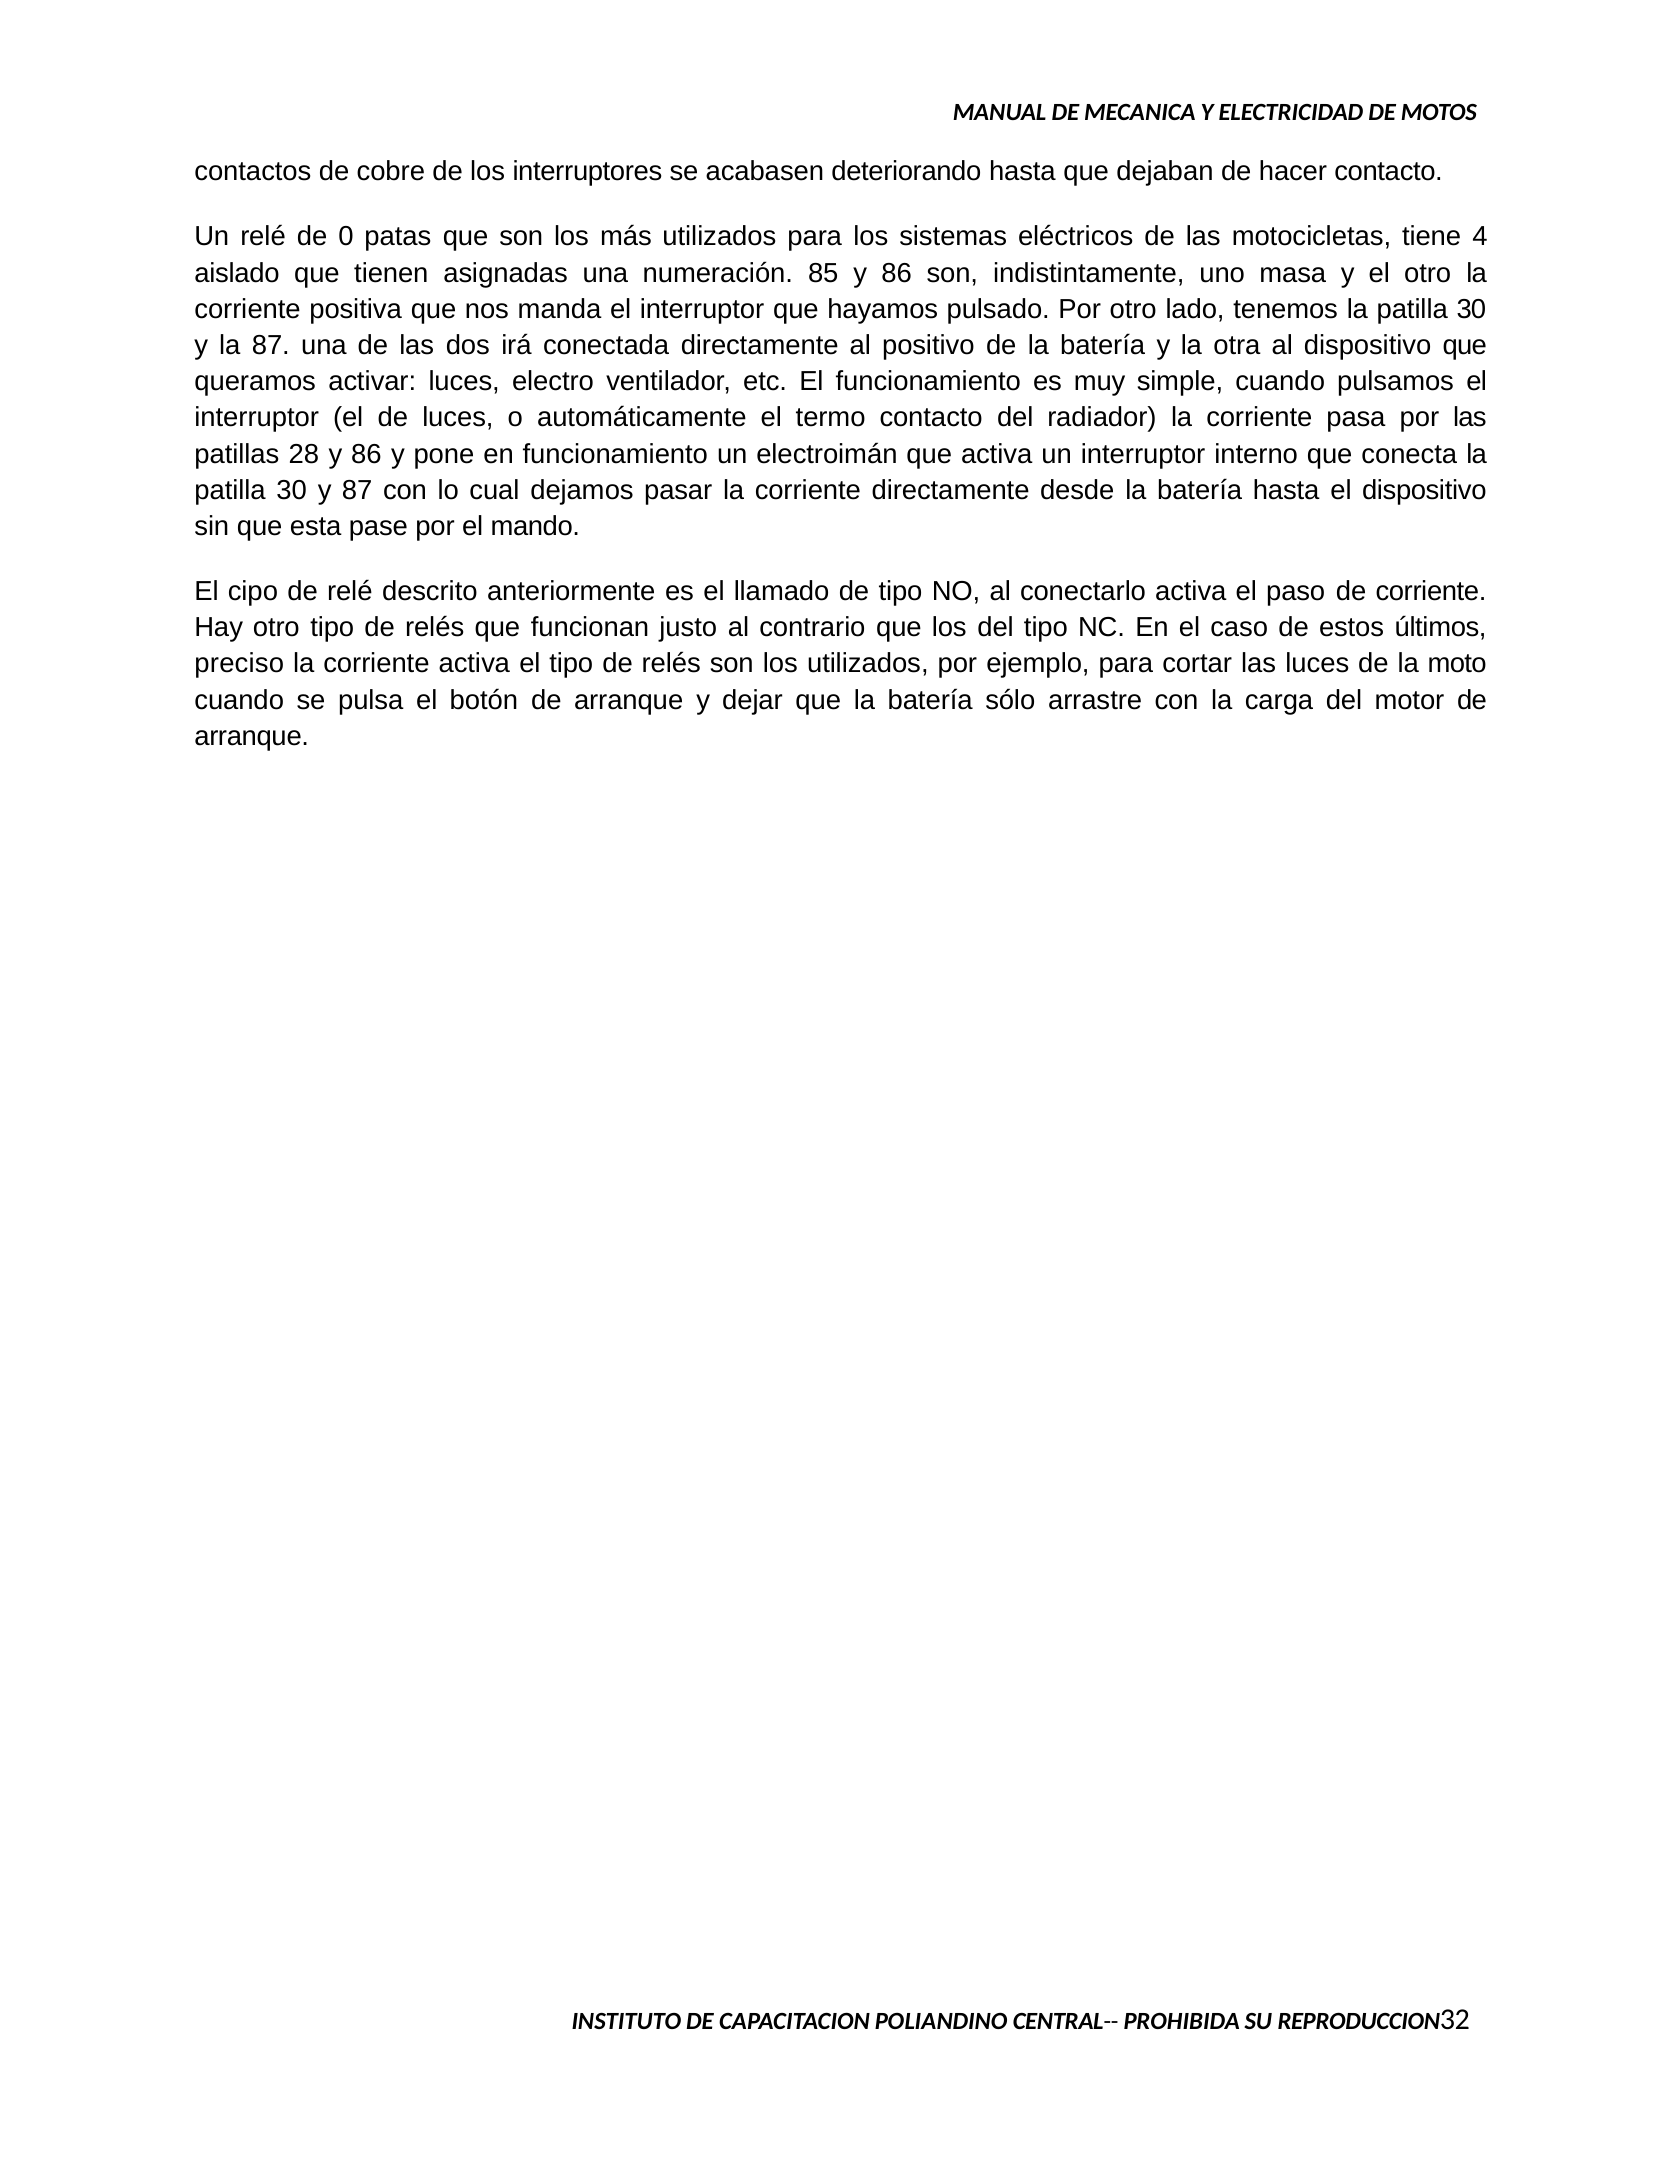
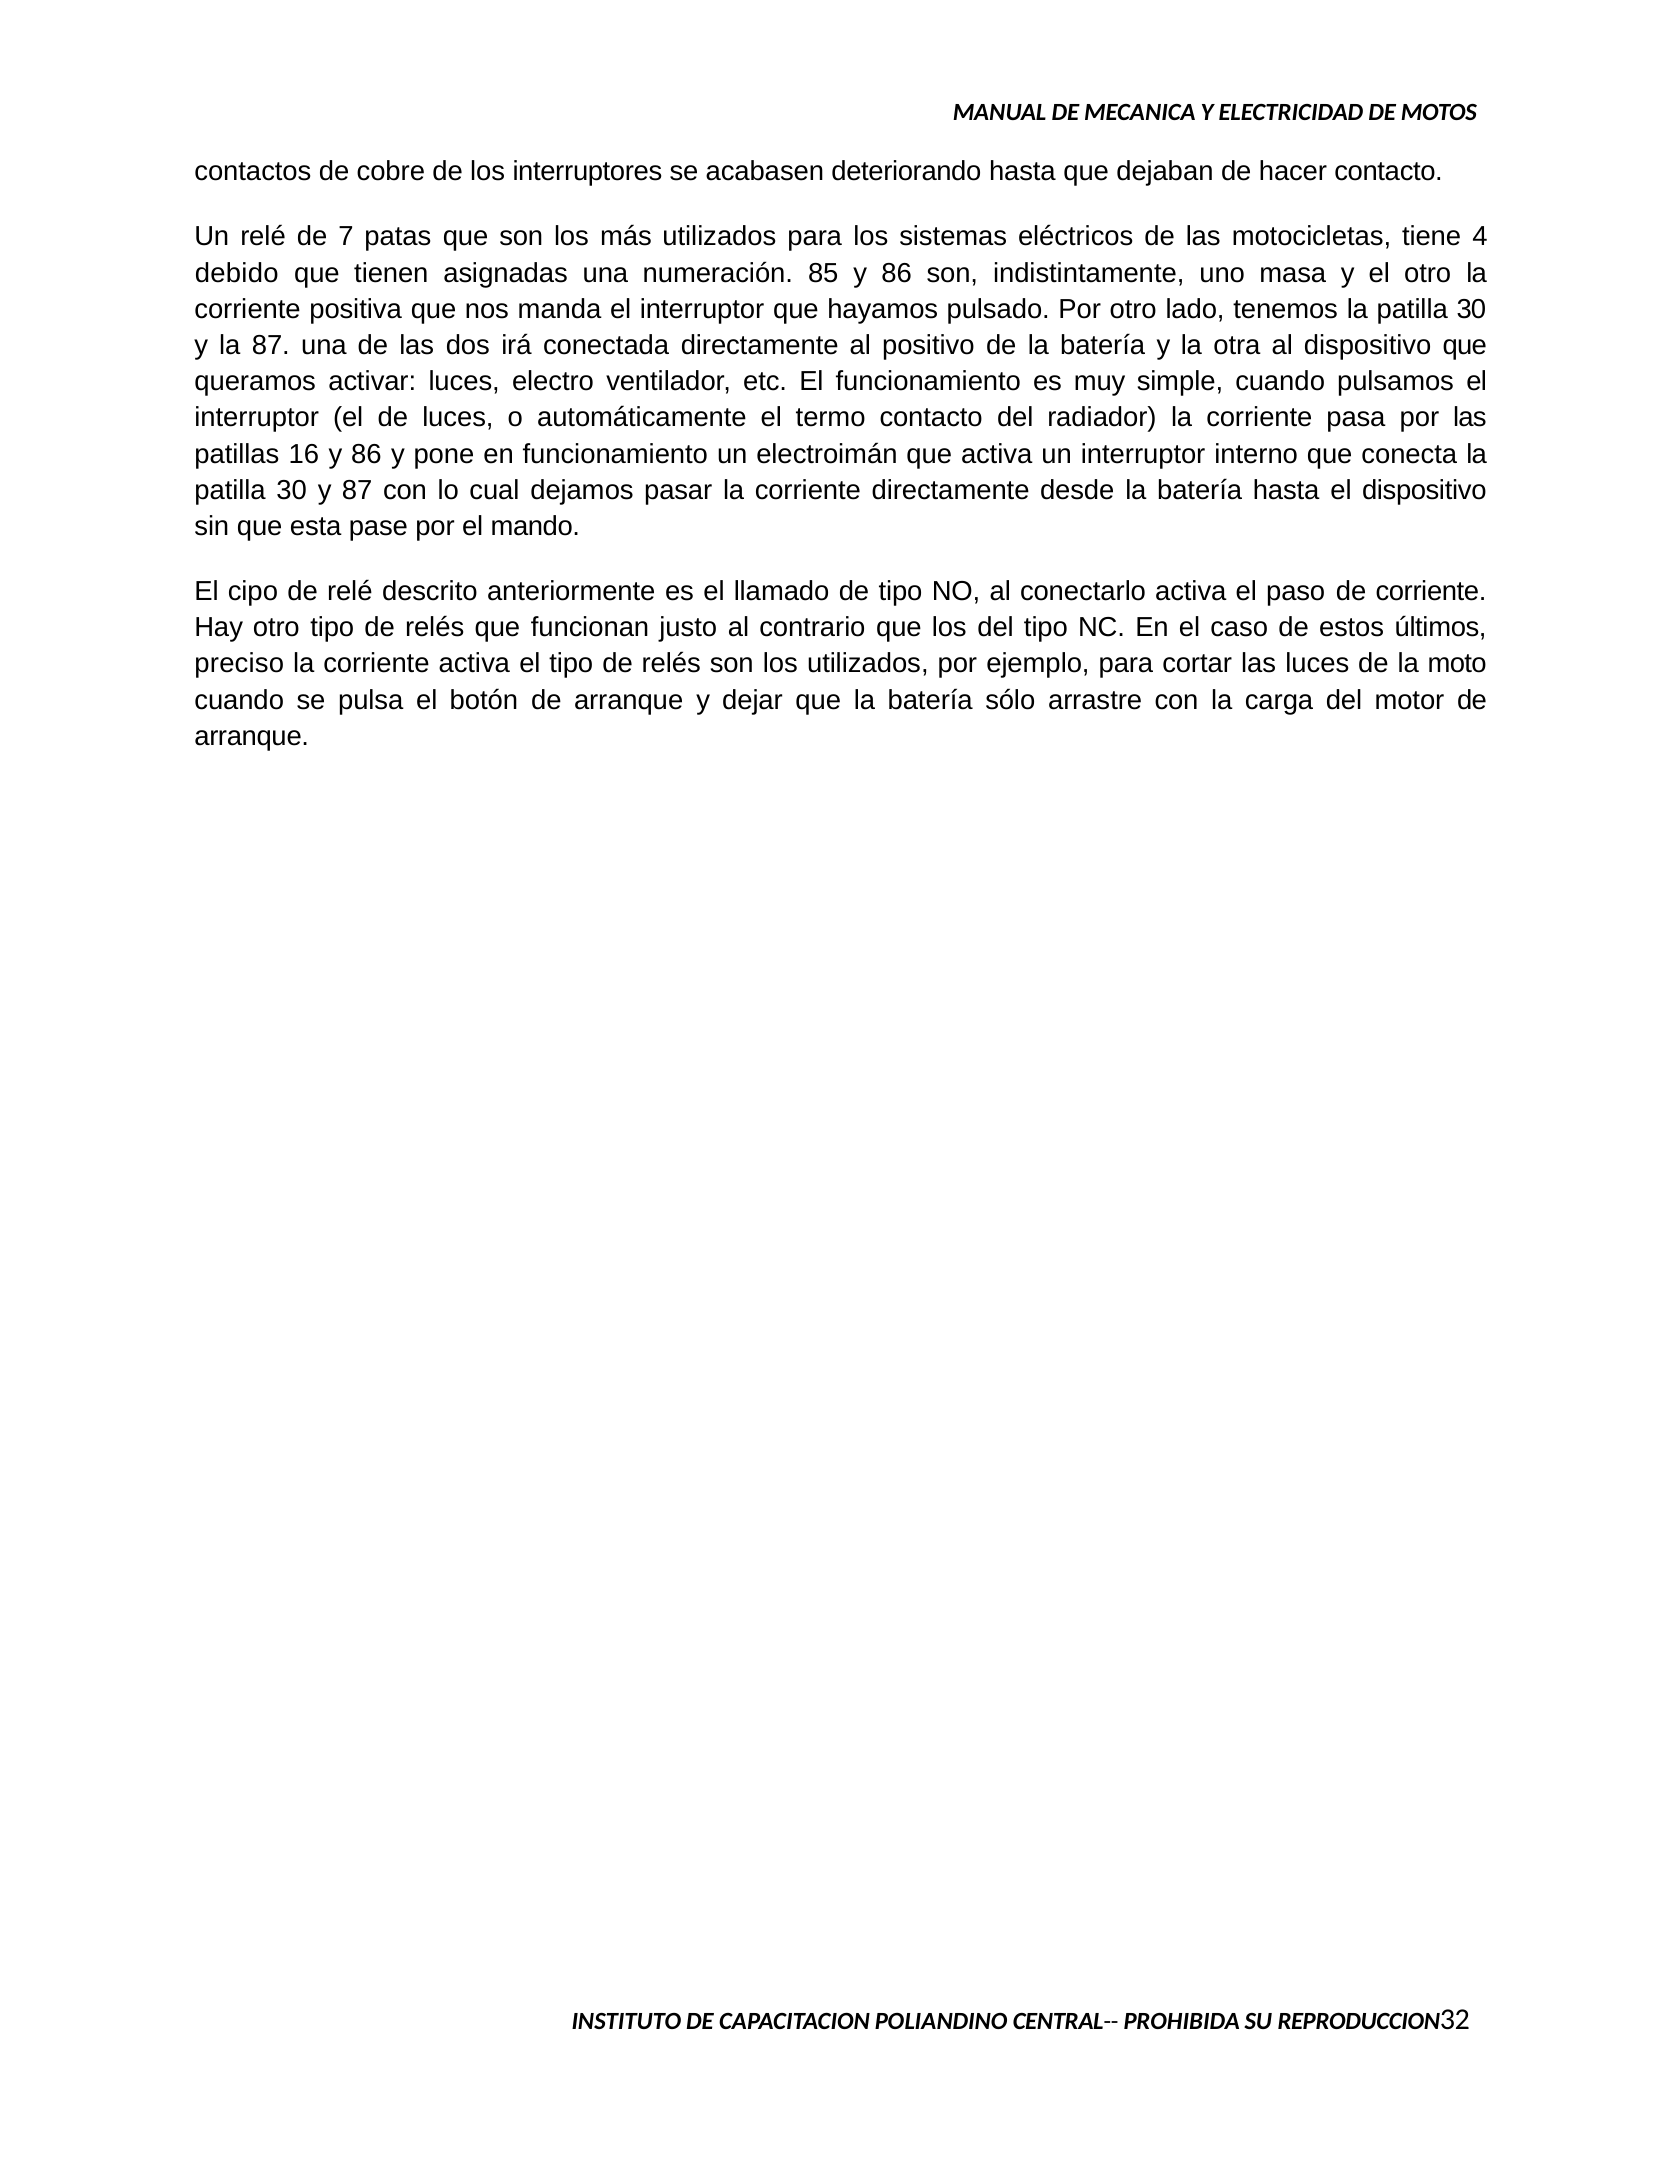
0: 0 -> 7 (346, 237)
aislado: aislado -> debido (237, 273)
28: 28 -> 16 (304, 454)
